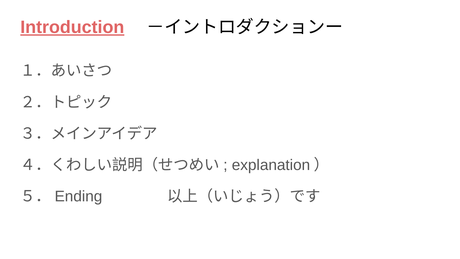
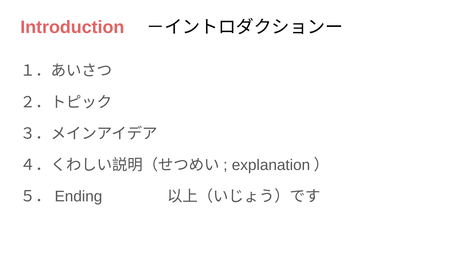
Introduction underline: present -> none (72, 27)
